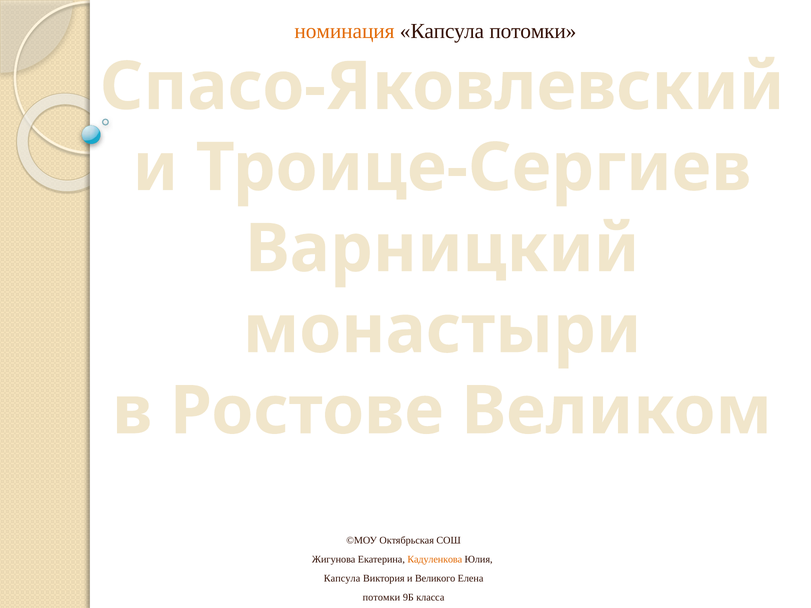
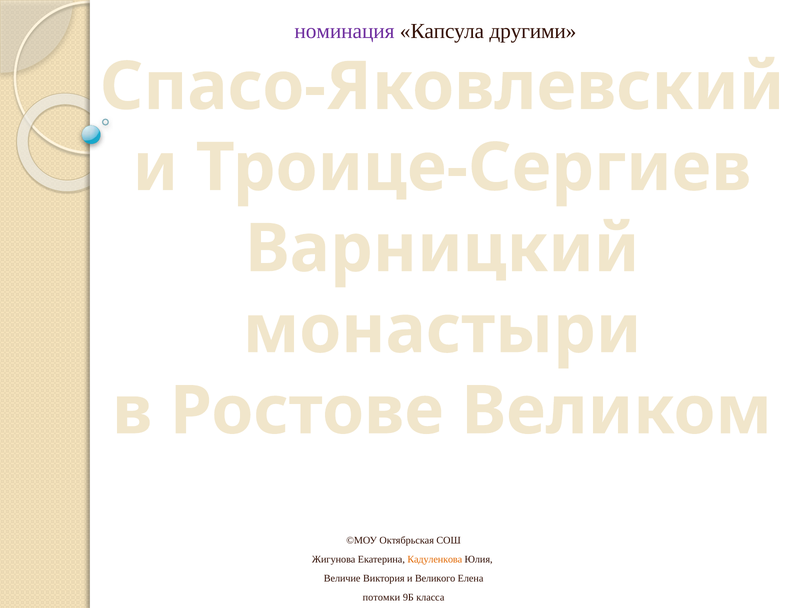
номинация colour: orange -> purple (345, 31)
Капсула потомки: потомки -> другими (533, 31)
Капсула: Капсула -> Величие (342, 579)
